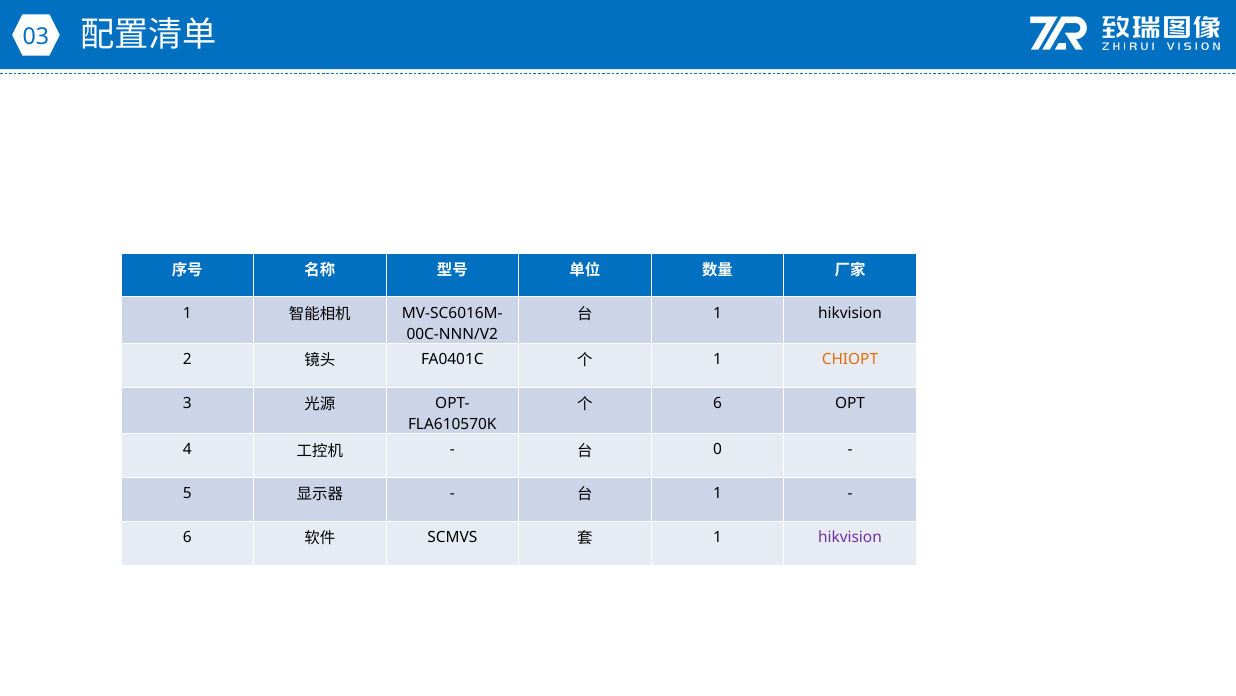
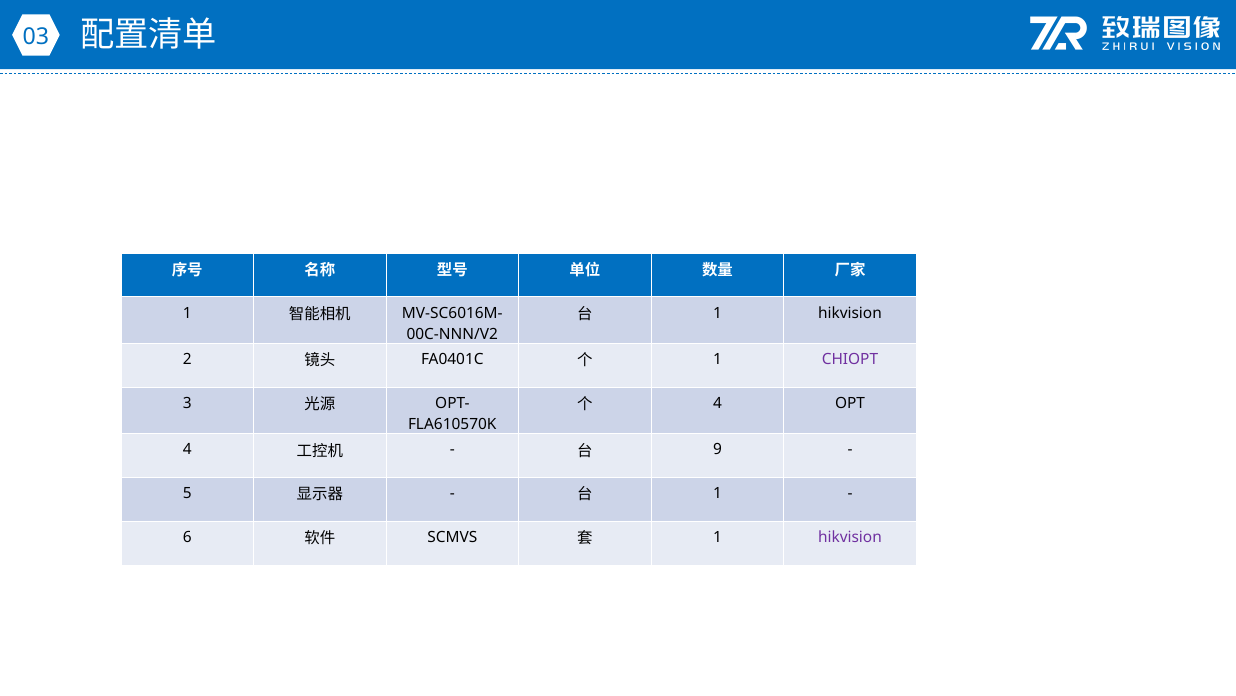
CHIOPT colour: orange -> purple (850, 359)
6: 6 -> 4 (718, 403)
0: 0 -> 9 (718, 449)
